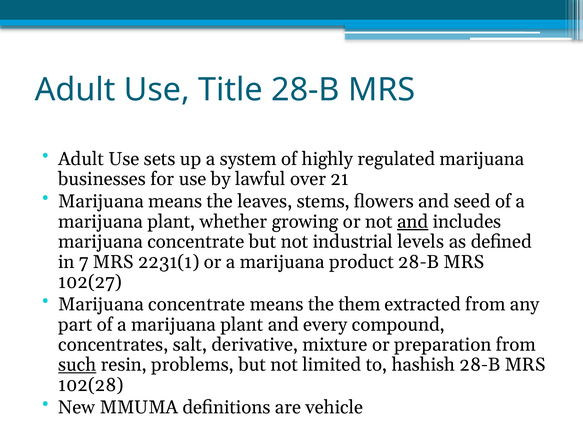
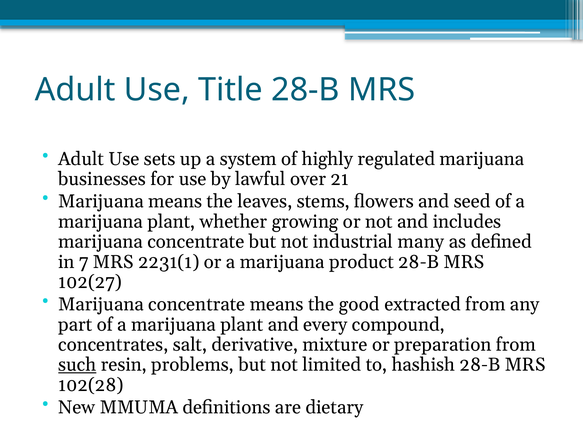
and underline: present -> none (413, 221)
levels: levels -> many (421, 241)
them: them -> good (359, 304)
vehicle: vehicle -> dietary (334, 407)
